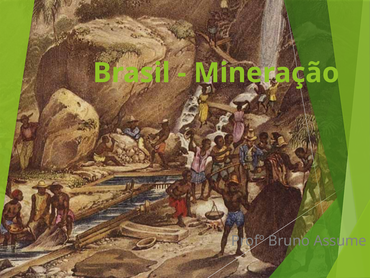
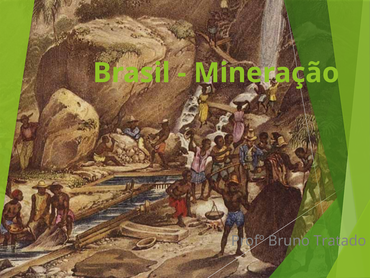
Assume: Assume -> Tratado (340, 241)
